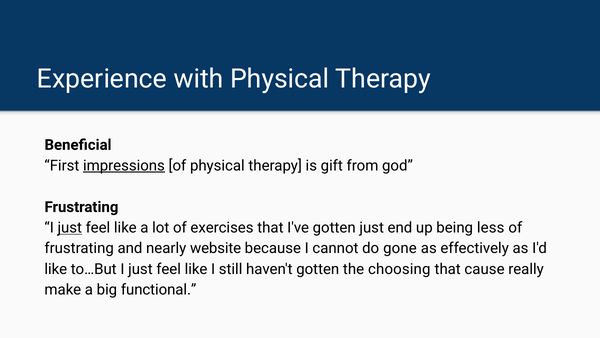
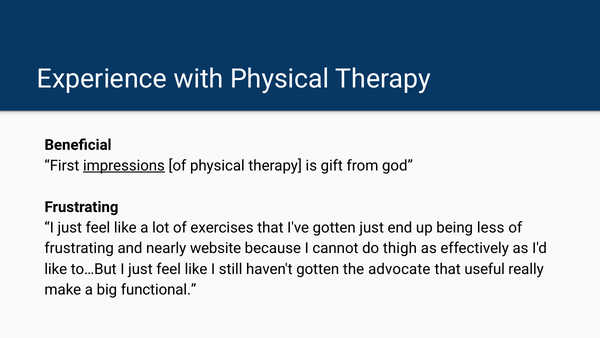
just underline: present -> none (70, 227)
gone: gone -> thigh (400, 248)
choosing: choosing -> advocate (399, 269)
cause: cause -> useful (485, 269)
